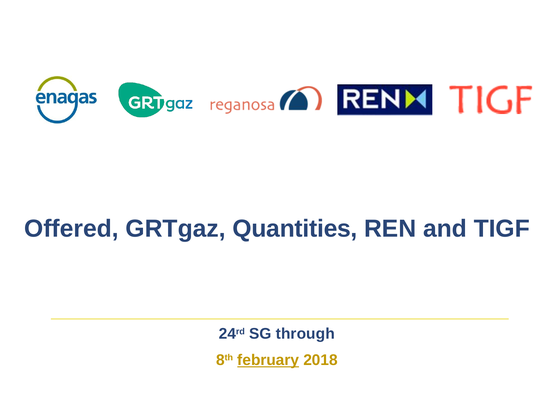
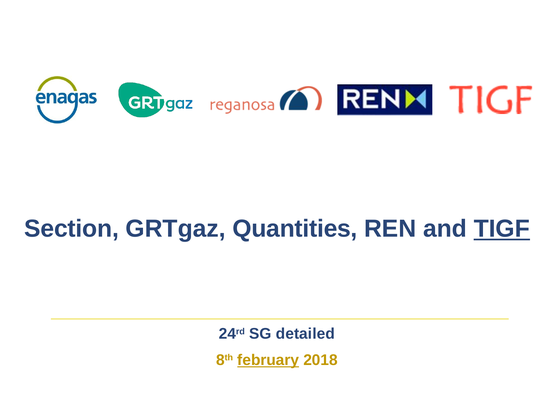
Offered: Offered -> Section (72, 229)
TIGF underline: none -> present (502, 229)
through: through -> detailed (305, 334)
